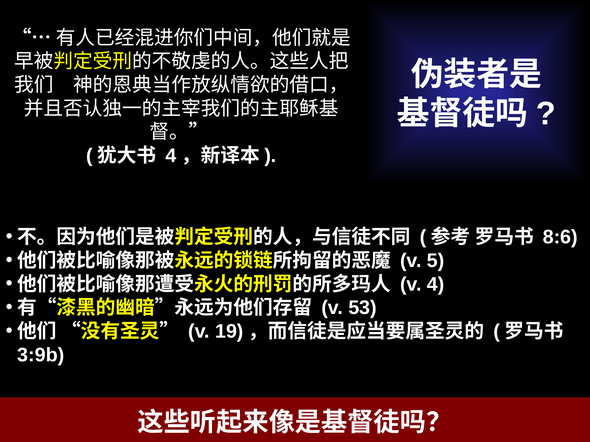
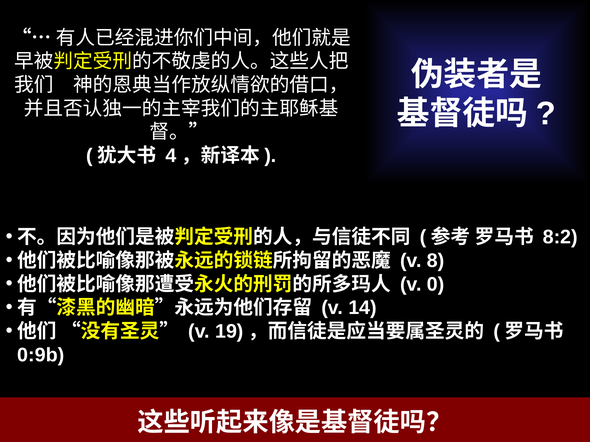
8:6: 8:6 -> 8:2 (560, 237)
5: 5 -> 8 (436, 261)
4: 4 -> 0 (436, 285)
53: 53 -> 14 (363, 308)
3:9b: 3:9b -> 0:9b (41, 355)
